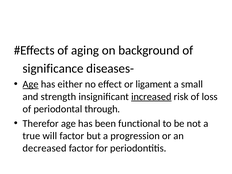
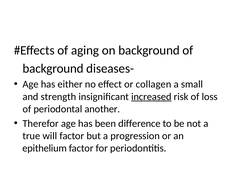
significance: significance -> background (53, 68)
Age underline: present -> none (31, 84)
ligament: ligament -> collagen (154, 84)
through: through -> another (102, 109)
functional: functional -> difference (139, 123)
decreased: decreased -> epithelium (45, 148)
